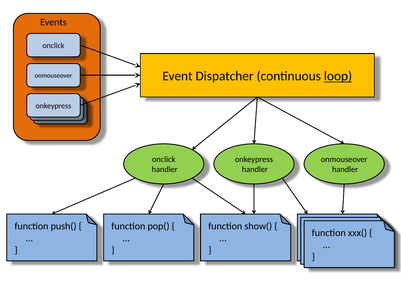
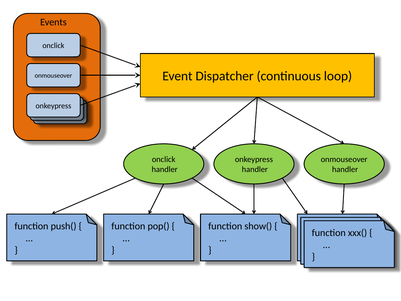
loop underline: present -> none (338, 76)
